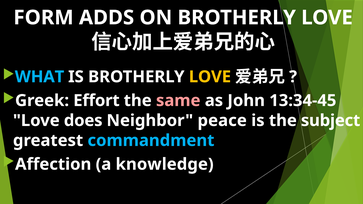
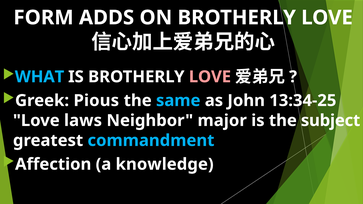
LOVE colour: yellow -> pink (210, 77)
Effort: Effort -> Pious (96, 101)
same colour: pink -> light blue (178, 101)
13:34-45: 13:34-45 -> 13:34-25 (303, 101)
does: does -> laws (83, 121)
peace: peace -> major (222, 121)
